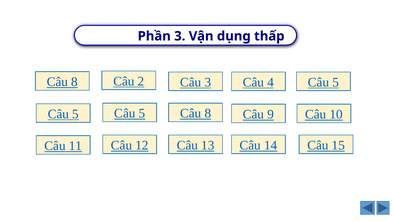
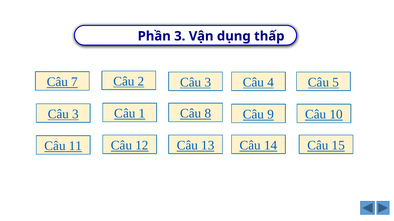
8: 8 -> 7 (75, 82)
5: 5 -> 1 (142, 114)
5: 5 -> 3 (75, 114)
